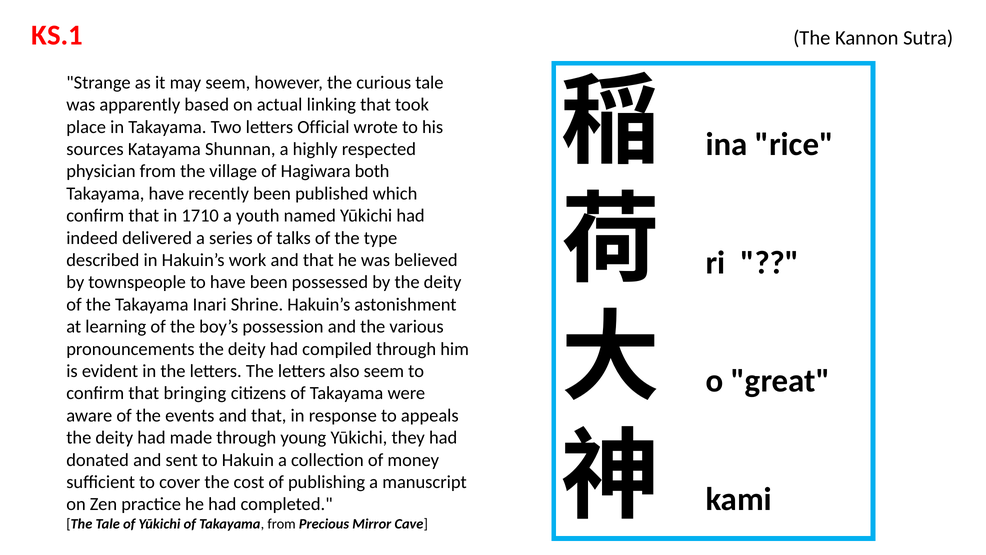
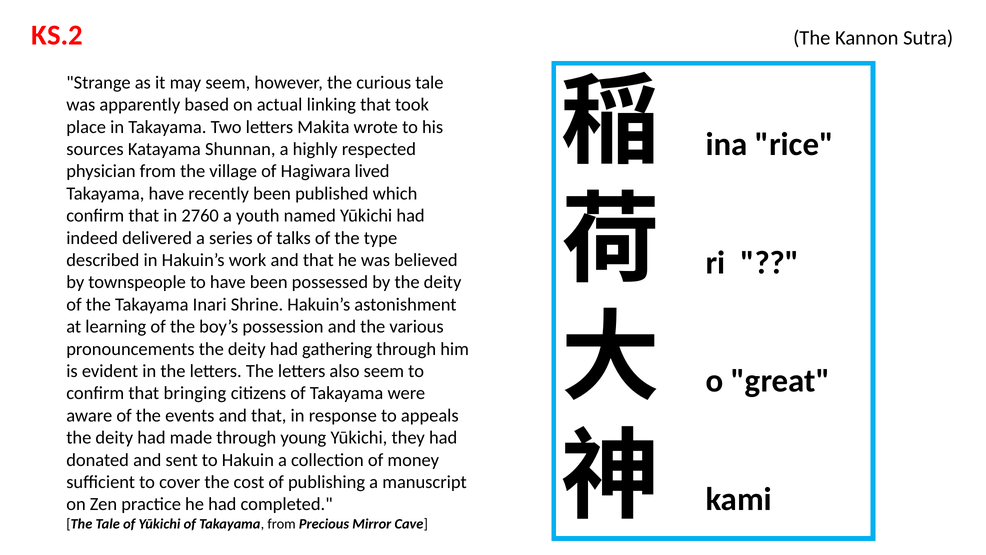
KS.1: KS.1 -> KS.2 (57, 35)
Official: Official -> Makita (323, 127)
both: both -> lived (372, 171)
1710: 1710 -> 2760 (200, 216)
compiled: compiled -> gathering (337, 349)
